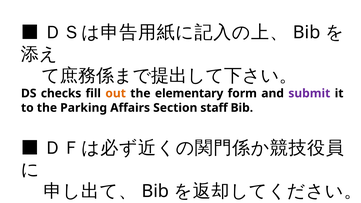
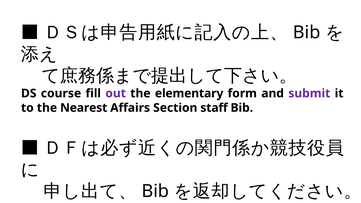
checks: checks -> course (61, 93)
out colour: orange -> purple (116, 93)
to the Parking: Parking -> Nearest (84, 108)
